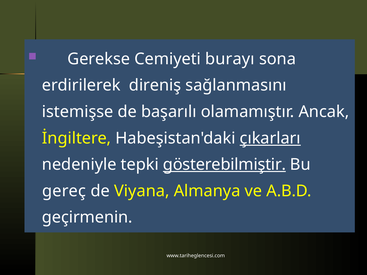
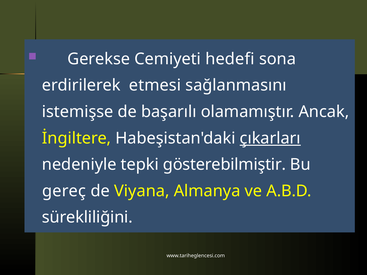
burayı: burayı -> hedefi (230, 59)
direniş: direniş -> etmesi (155, 85)
gösterebilmiştir underline: present -> none (224, 165)
geçirmenin: geçirmenin -> sürekliliğini (87, 218)
